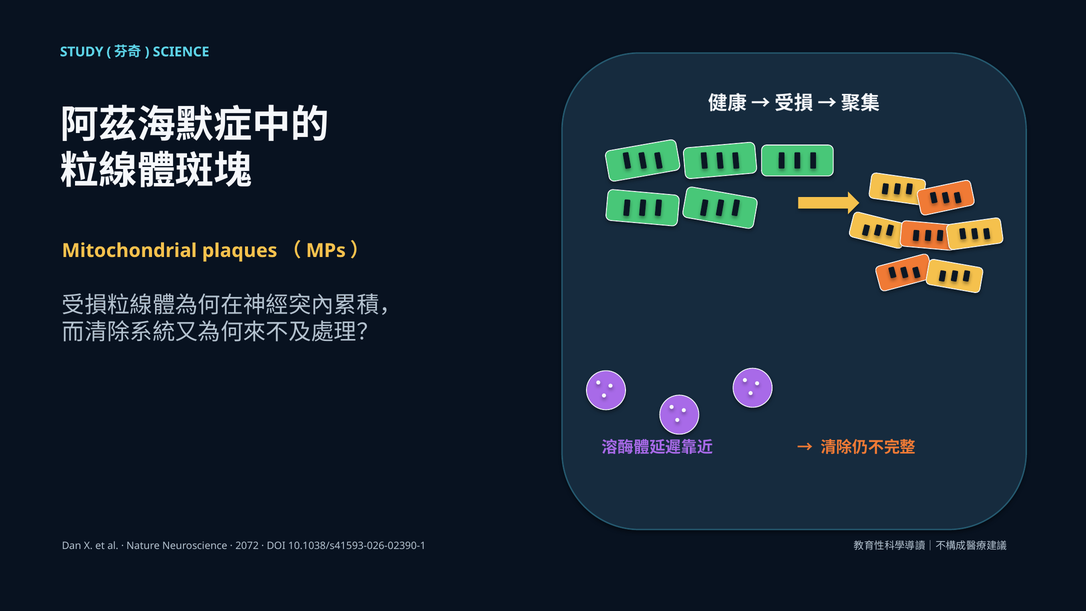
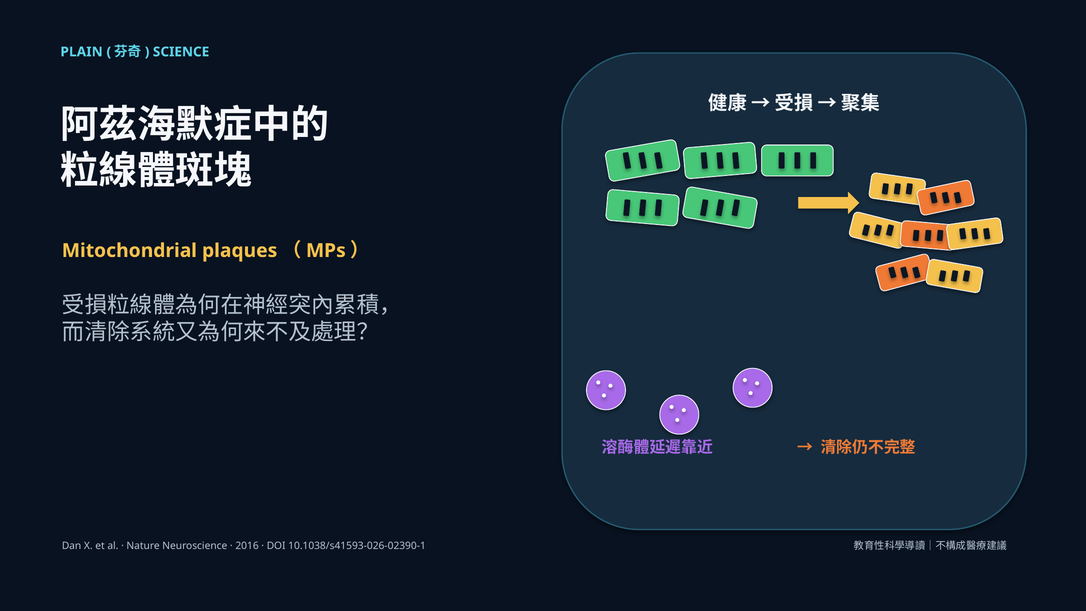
STUDY: STUDY -> PLAIN (82, 52)
2072: 2072 -> 2016 (247, 546)
